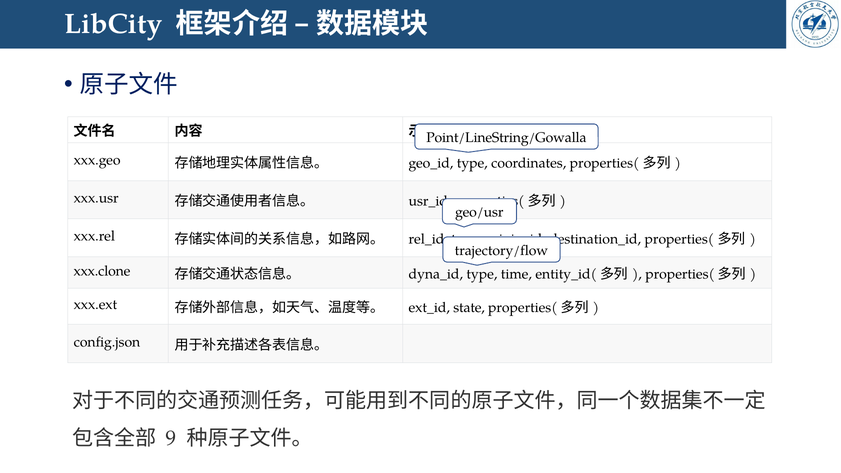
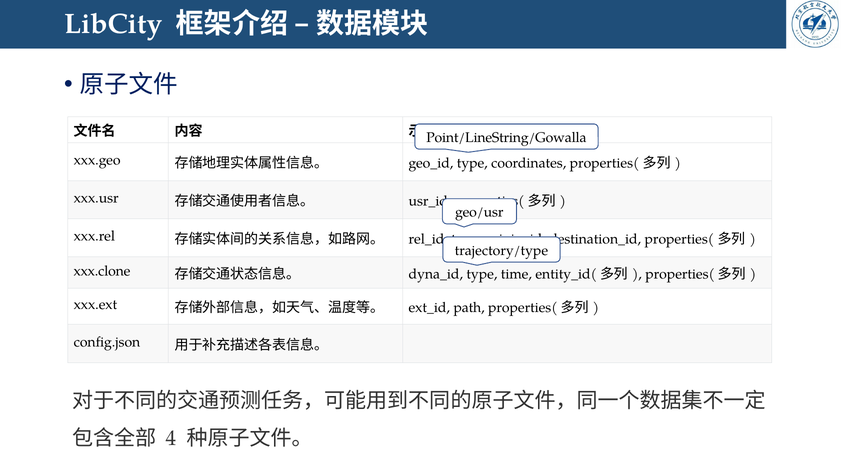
trajectory/flow: trajectory/flow -> trajectory/type (501, 251)
state: state -> path (469, 308)
9: 9 -> 4 (171, 439)
